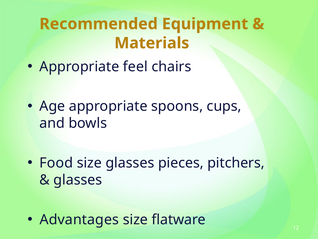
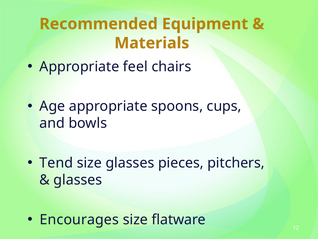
Food: Food -> Tend (56, 163)
Advantages: Advantages -> Encourages (79, 219)
